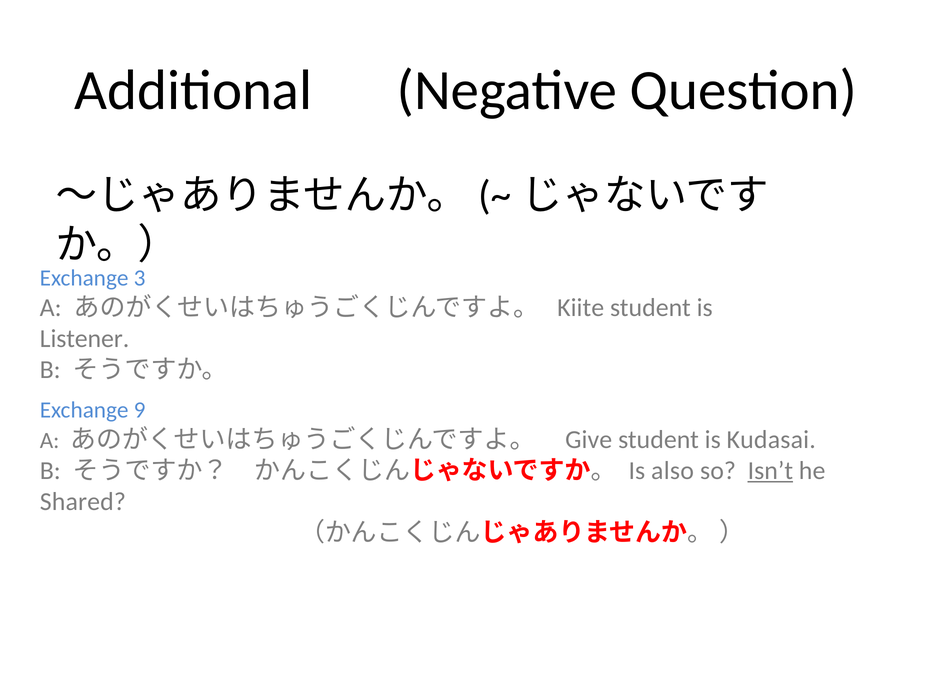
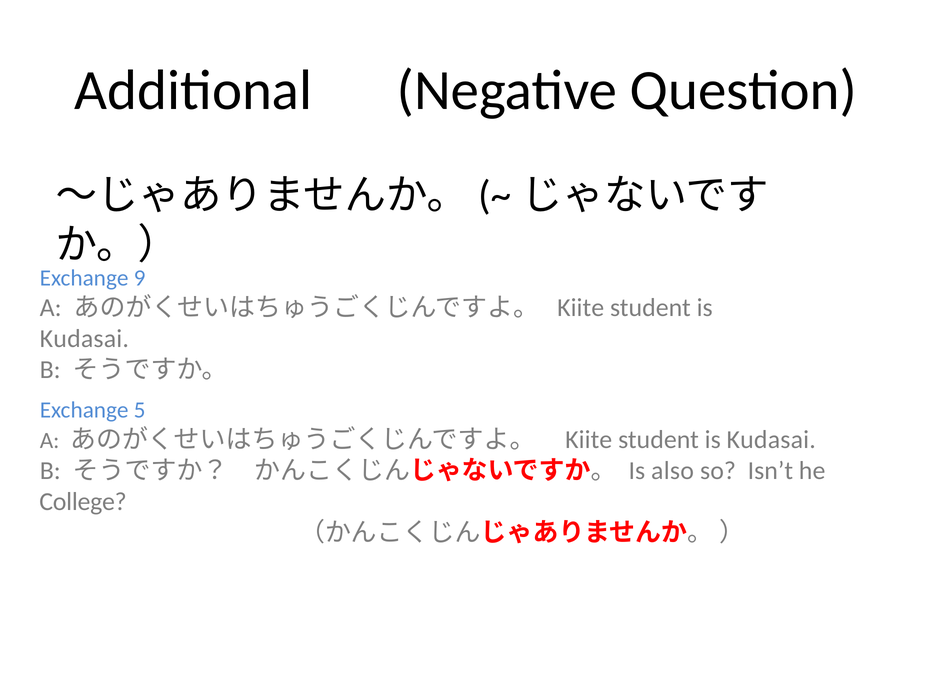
3: 3 -> 9 (140, 278)
Listener: Listener -> Kudasai (84, 339)
9: 9 -> 5 (140, 410)
Give: Give -> Kiite (589, 440)
Isn’t underline: present -> none (770, 471)
Shared: Shared -> College (83, 502)
